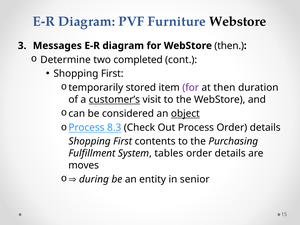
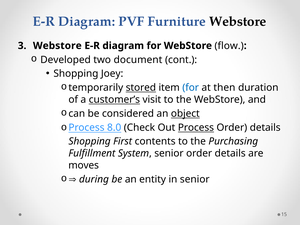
Messages: Messages -> Webstore (57, 46)
WebStore then: then -> flow (229, 46)
Determine: Determine -> Developed (66, 60)
completed: completed -> document (138, 60)
First: First -> Joey (112, 74)
stored underline: none -> present (141, 88)
for colour: purple -> blue (191, 88)
8.3: 8.3 -> 8.0 (114, 128)
Process underline: none -> present (196, 128)
System tables: tables -> senior (169, 153)
